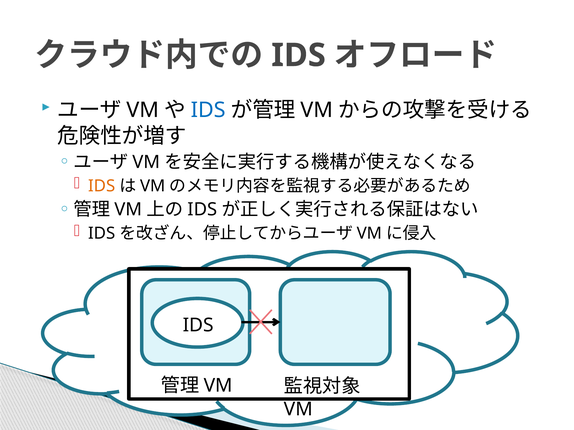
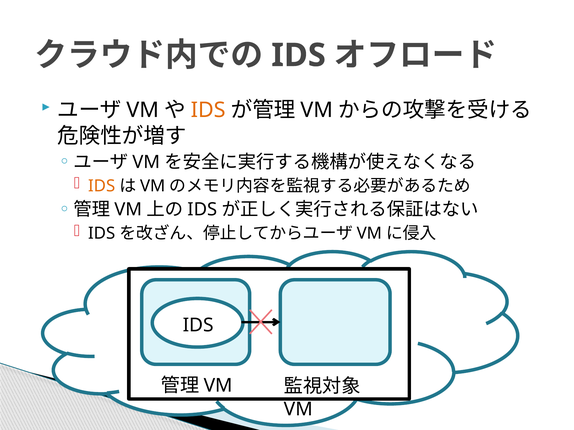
IDS colour: blue -> orange (208, 110)
